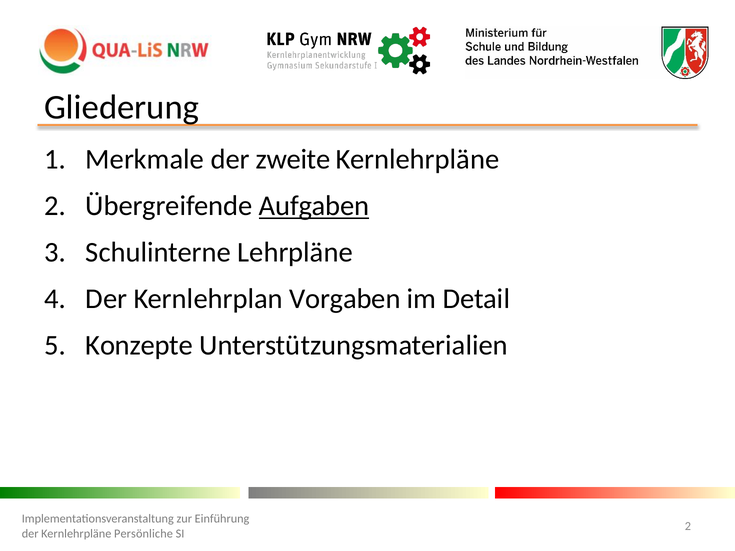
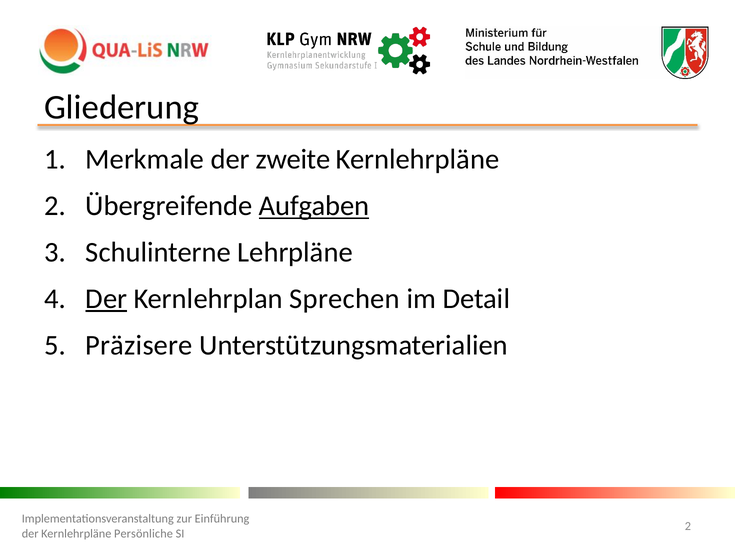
Der underline: none -> present (106, 299)
Vorgaben: Vorgaben -> Sprechen (345, 299)
Konzepte: Konzepte -> Präzisere (139, 345)
